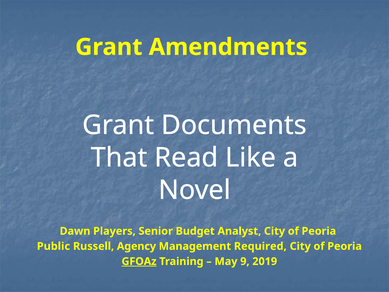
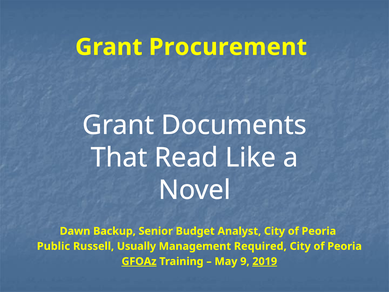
Amendments: Amendments -> Procurement (228, 47)
Players: Players -> Backup (114, 231)
Agency: Agency -> Usually (136, 246)
2019 underline: none -> present (265, 261)
